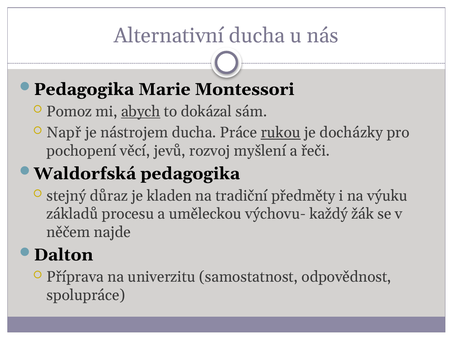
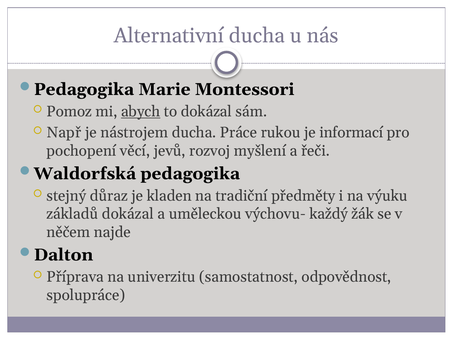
rukou underline: present -> none (281, 133)
docházky: docházky -> informací (351, 133)
základů procesu: procesu -> dokázal (128, 214)
